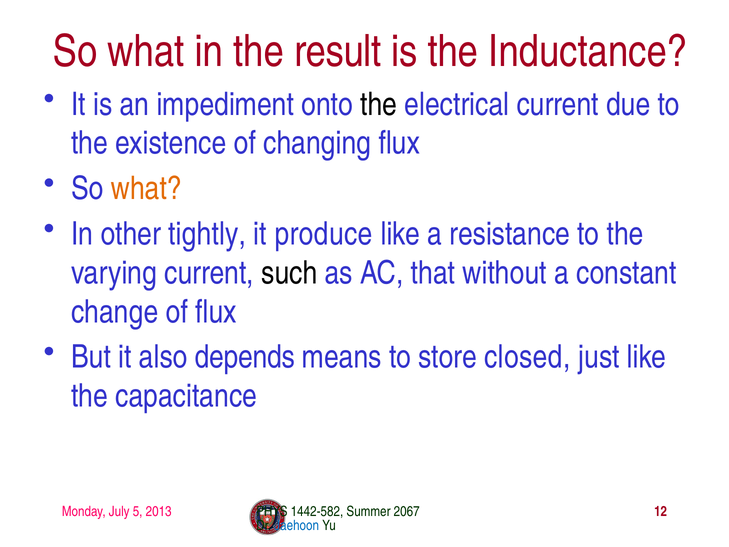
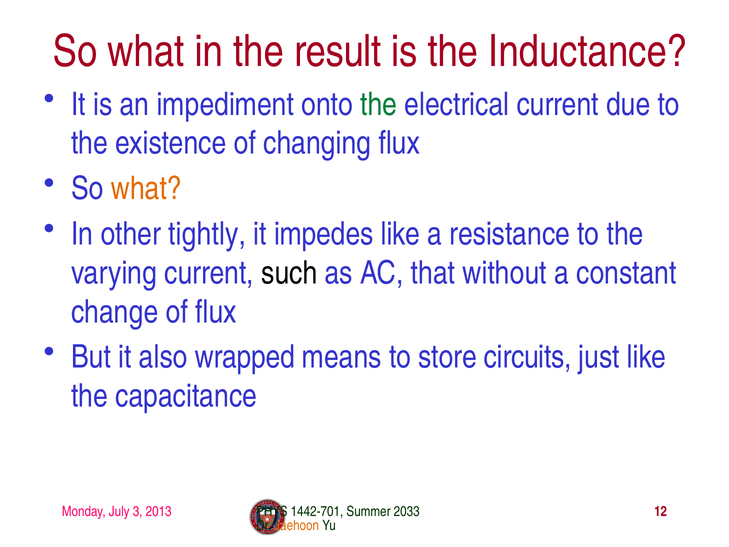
the colour: black -> green (379, 104)
produce: produce -> impedes (324, 234)
depends: depends -> wrapped (245, 357)
closed: closed -> circuits (528, 357)
5: 5 -> 3 (138, 511)
1442-582: 1442-582 -> 1442-701 (317, 511)
2067: 2067 -> 2033 (407, 511)
Jaehoon colour: blue -> orange (297, 525)
